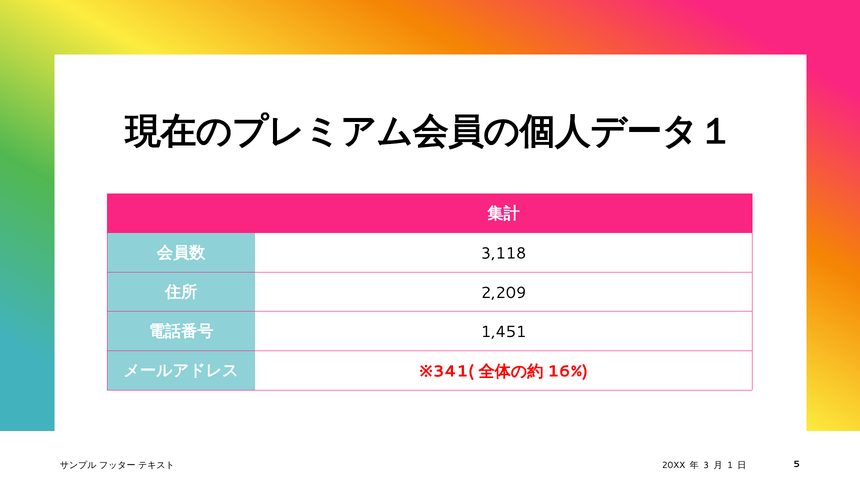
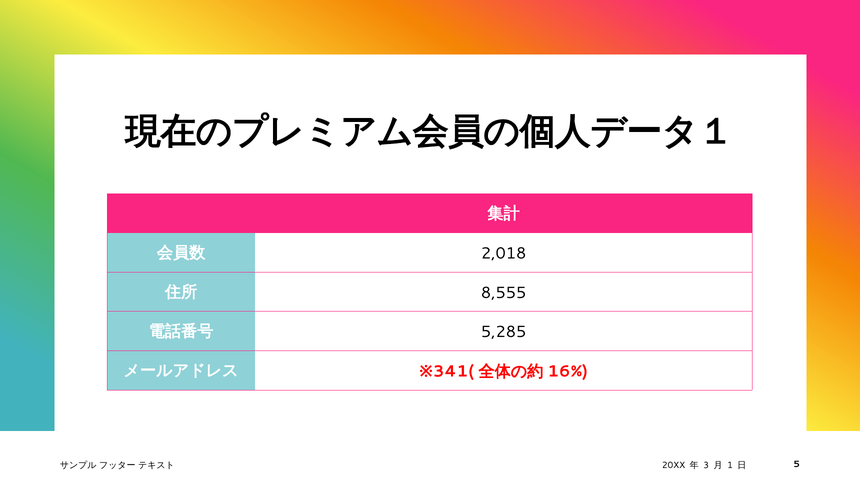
3,118: 3,118 -> 2,018 (504, 253)
2,209: 2,209 -> 8,555 (504, 293)
1,451: 1,451 -> 5,285 (504, 332)
